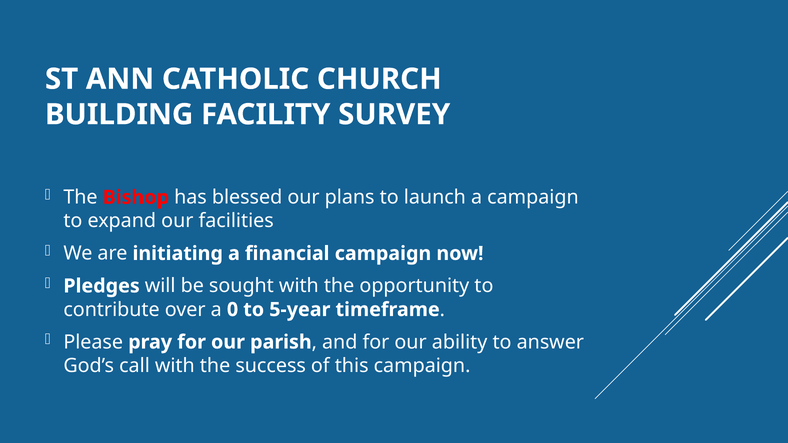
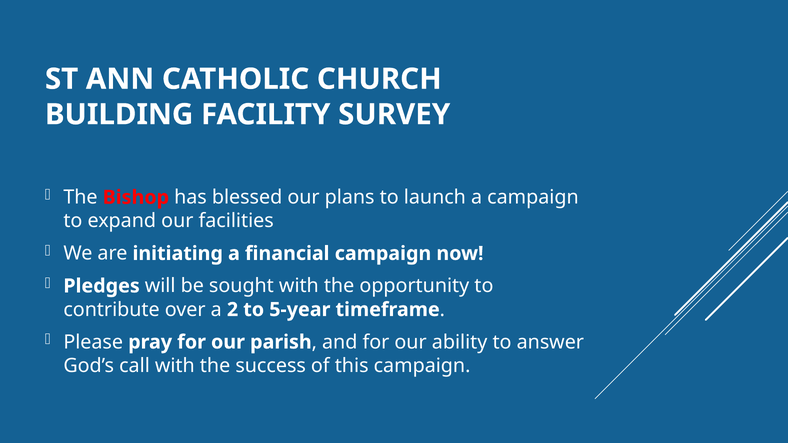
0: 0 -> 2 (233, 310)
